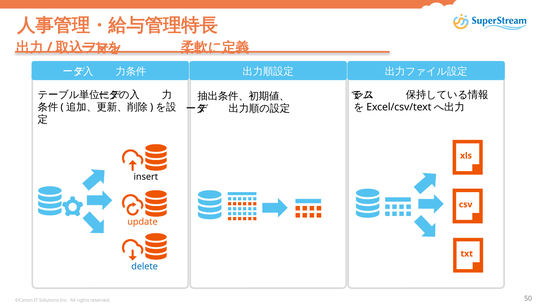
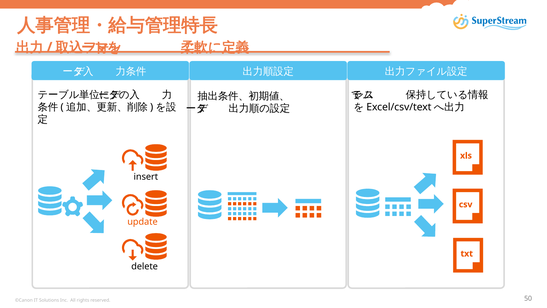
delete colour: blue -> black (145, 266)
